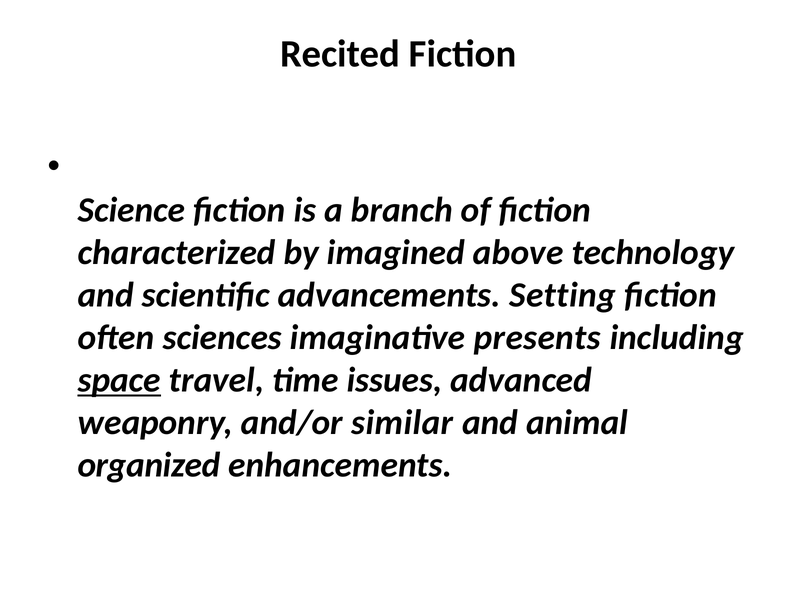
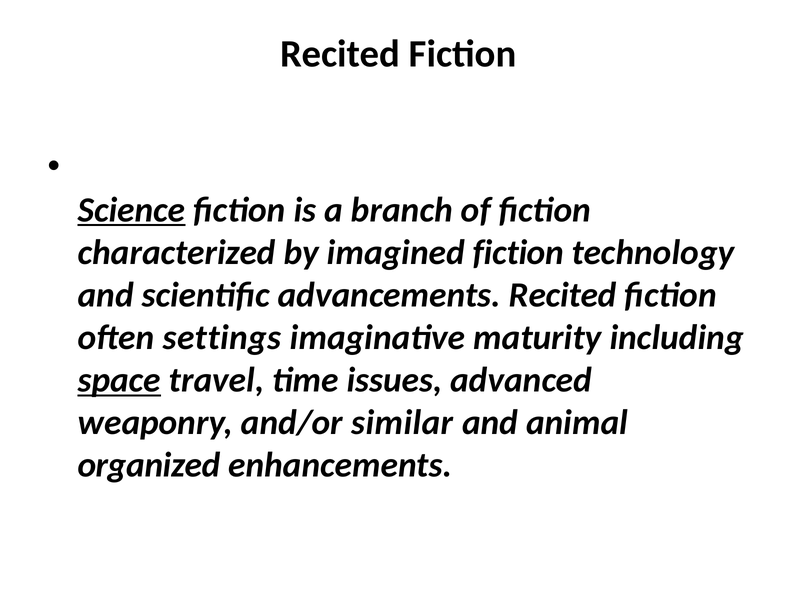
Science underline: none -> present (132, 210)
imagined above: above -> fiction (518, 252)
advancements Setting: Setting -> Recited (563, 295)
sciences: sciences -> settings (222, 337)
presents: presents -> maturity (537, 337)
